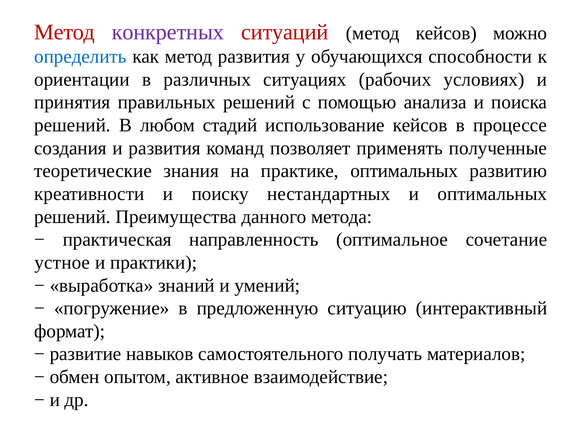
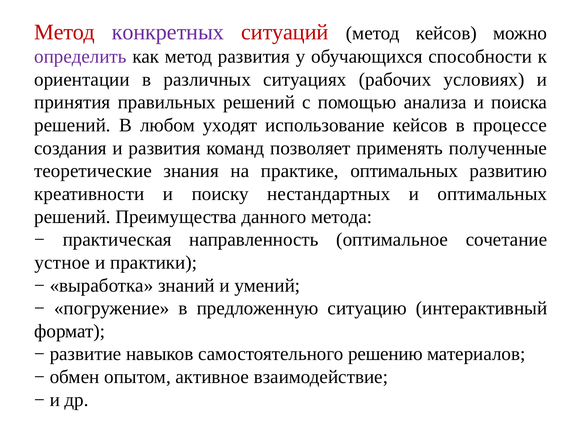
определить colour: blue -> purple (80, 57)
стадий: стадий -> уходят (230, 125)
получать: получать -> решению (385, 354)
